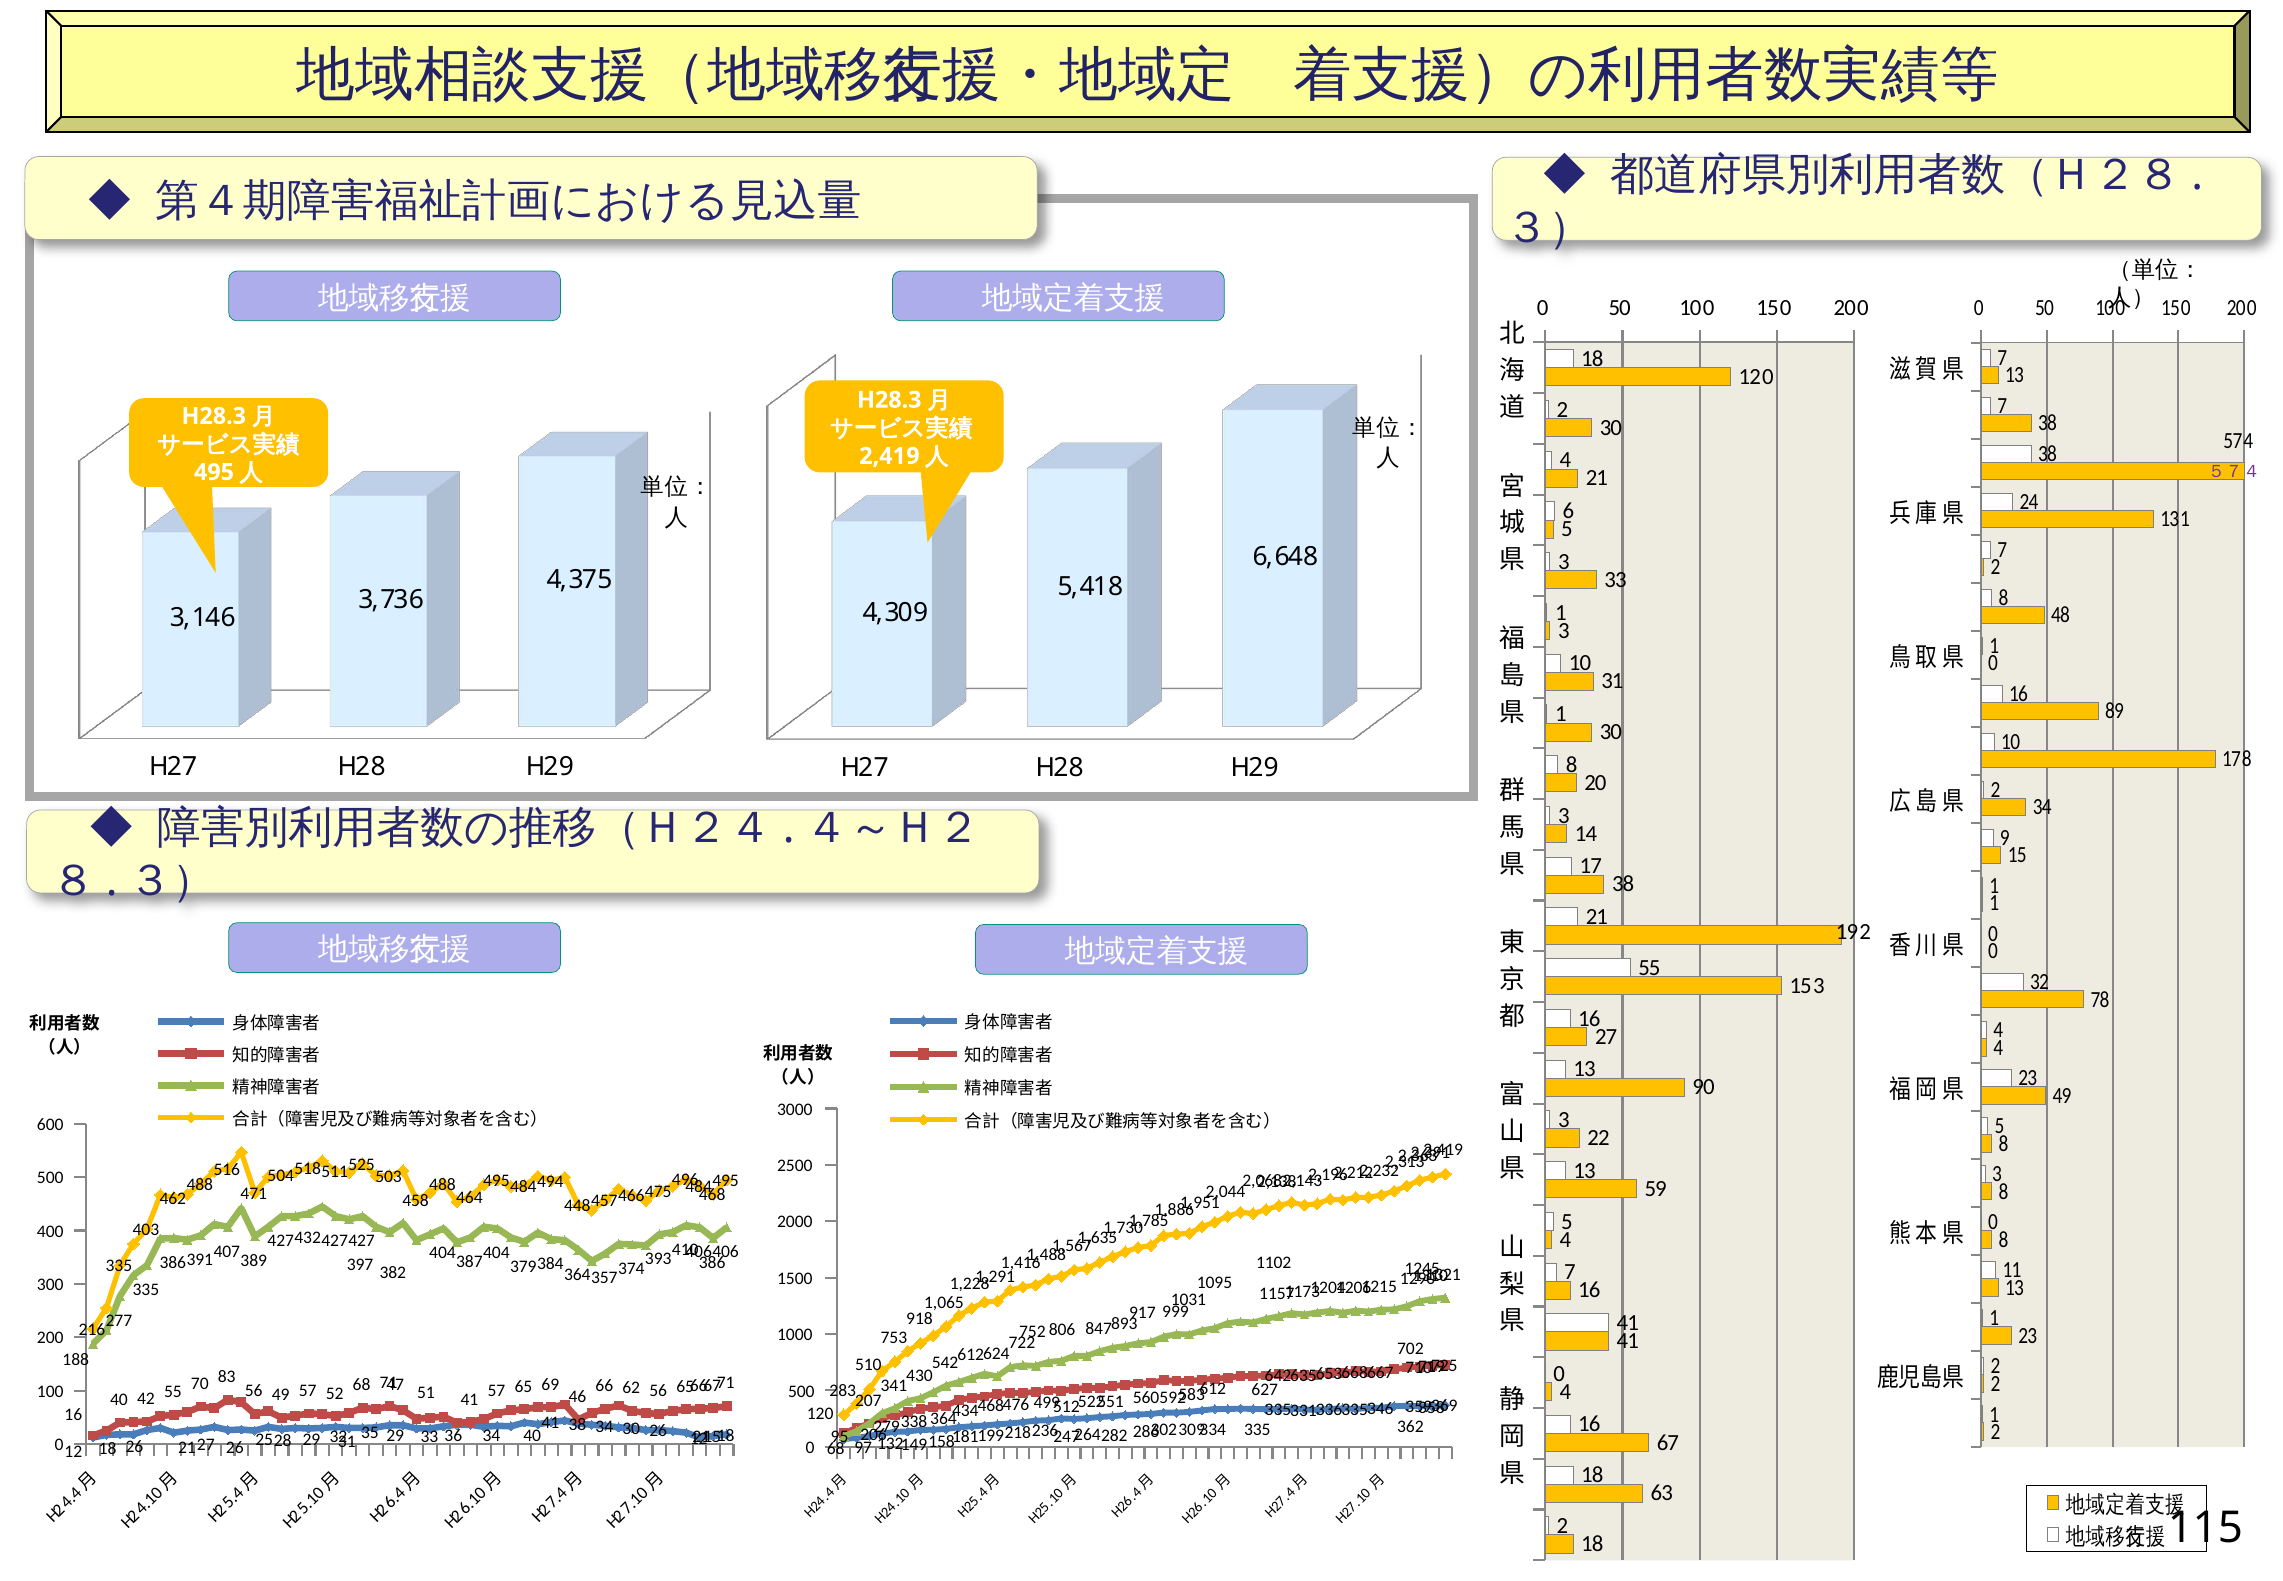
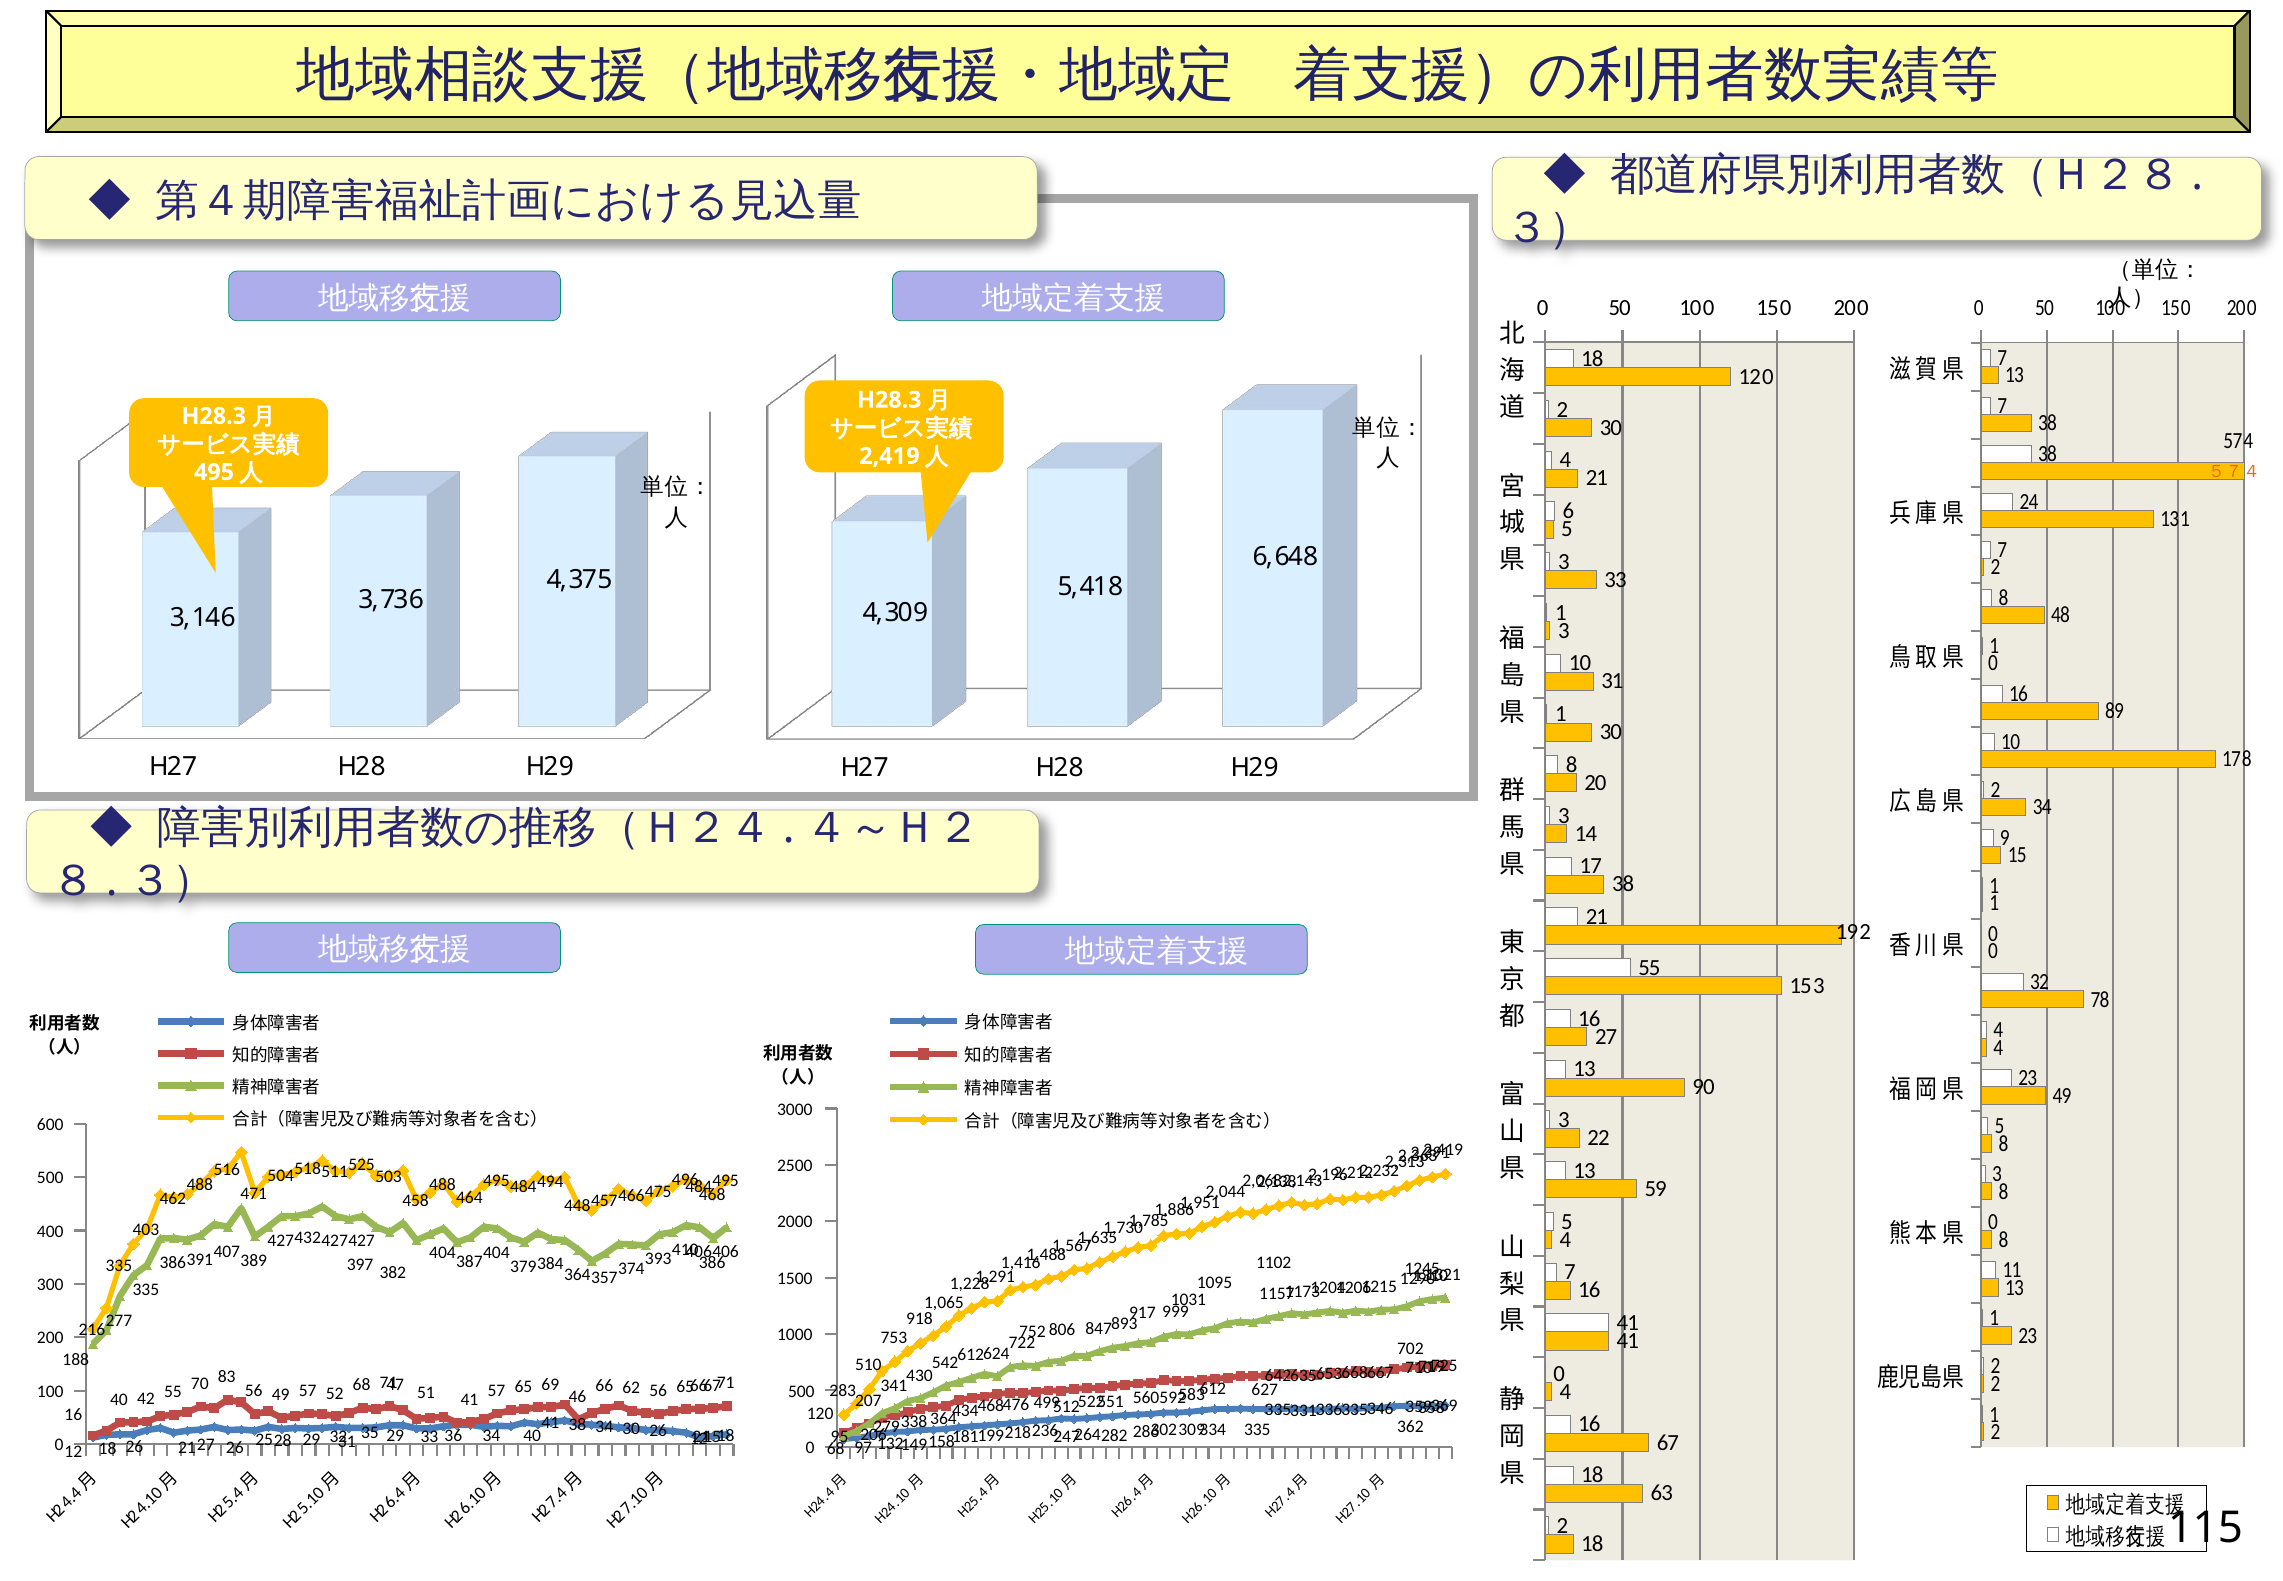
５７４ colour: purple -> orange (2234, 471)
